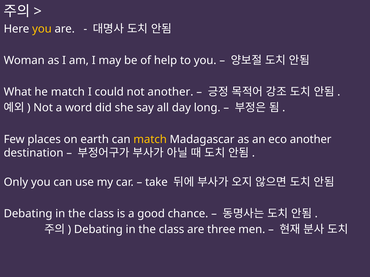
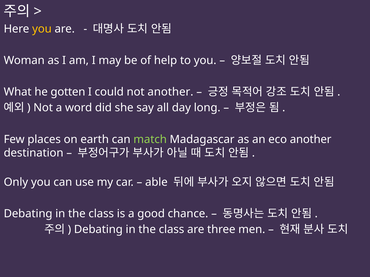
he match: match -> gotten (68, 92)
match colour: yellow -> light green (150, 140)
take: take -> able (156, 182)
